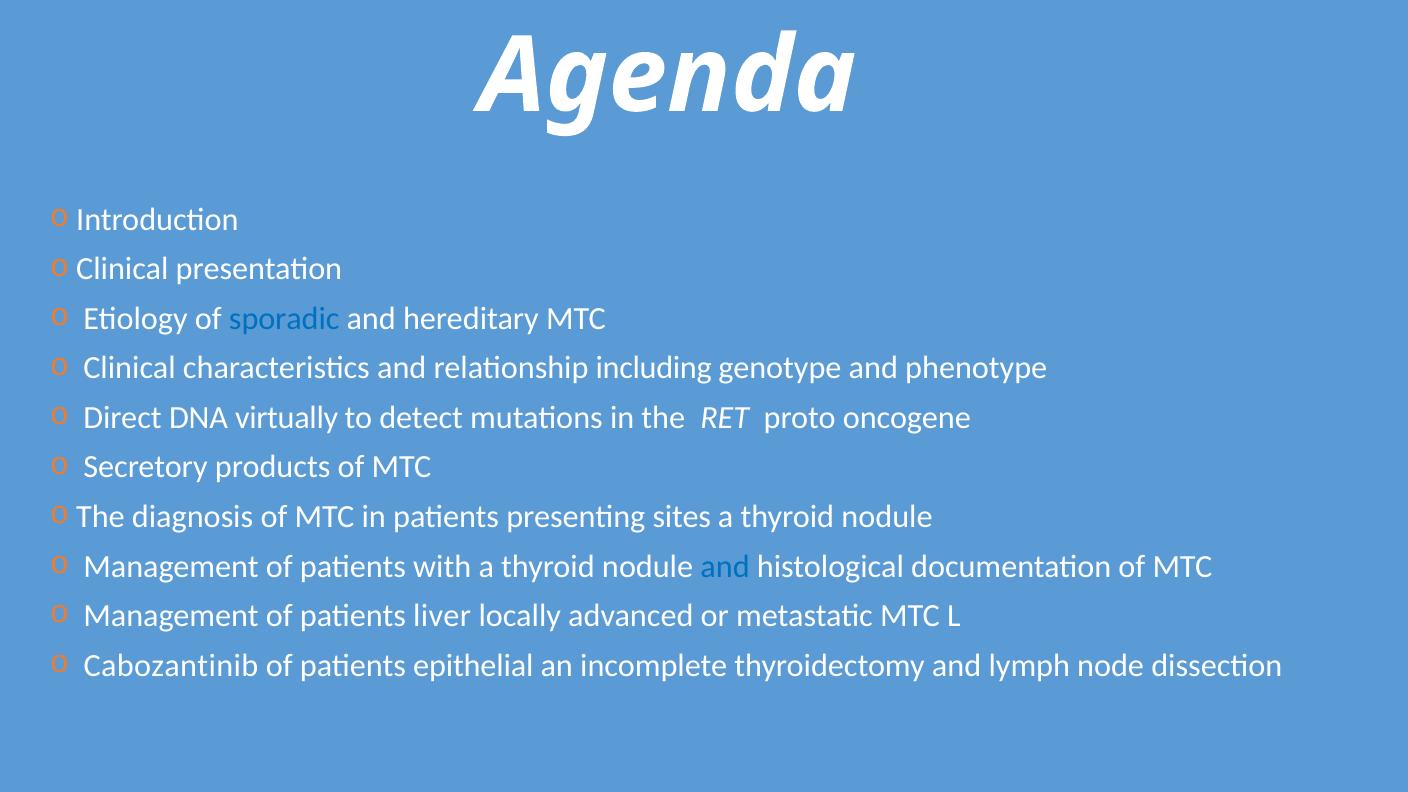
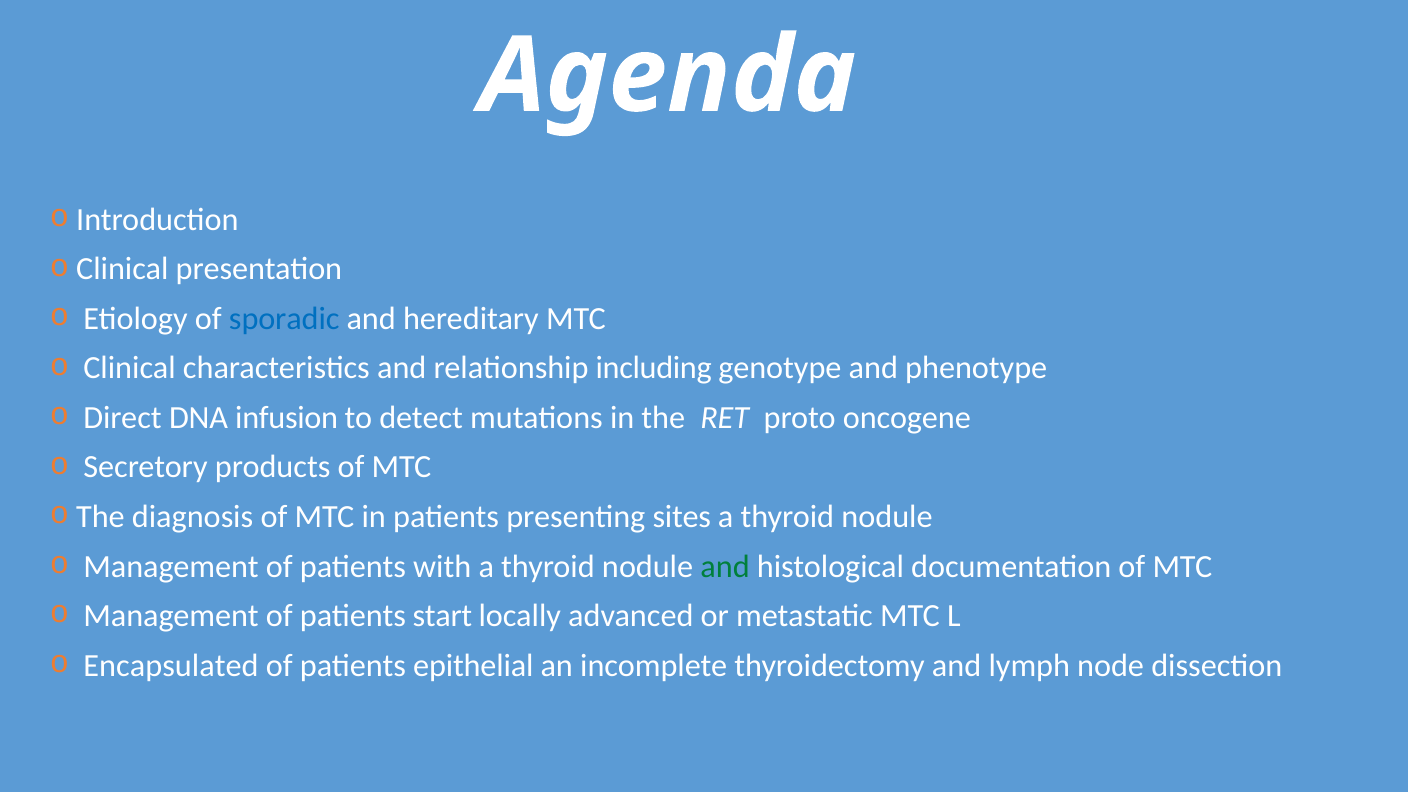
virtually: virtually -> infusion (287, 418)
and colour: blue -> green (725, 566)
liver: liver -> start (442, 616)
Cabozantinib: Cabozantinib -> Encapsulated (171, 665)
